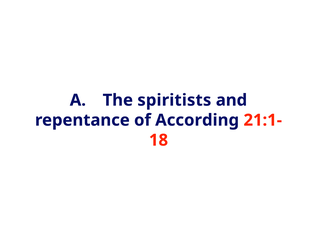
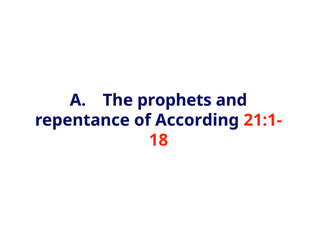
spiritists: spiritists -> prophets (174, 100)
